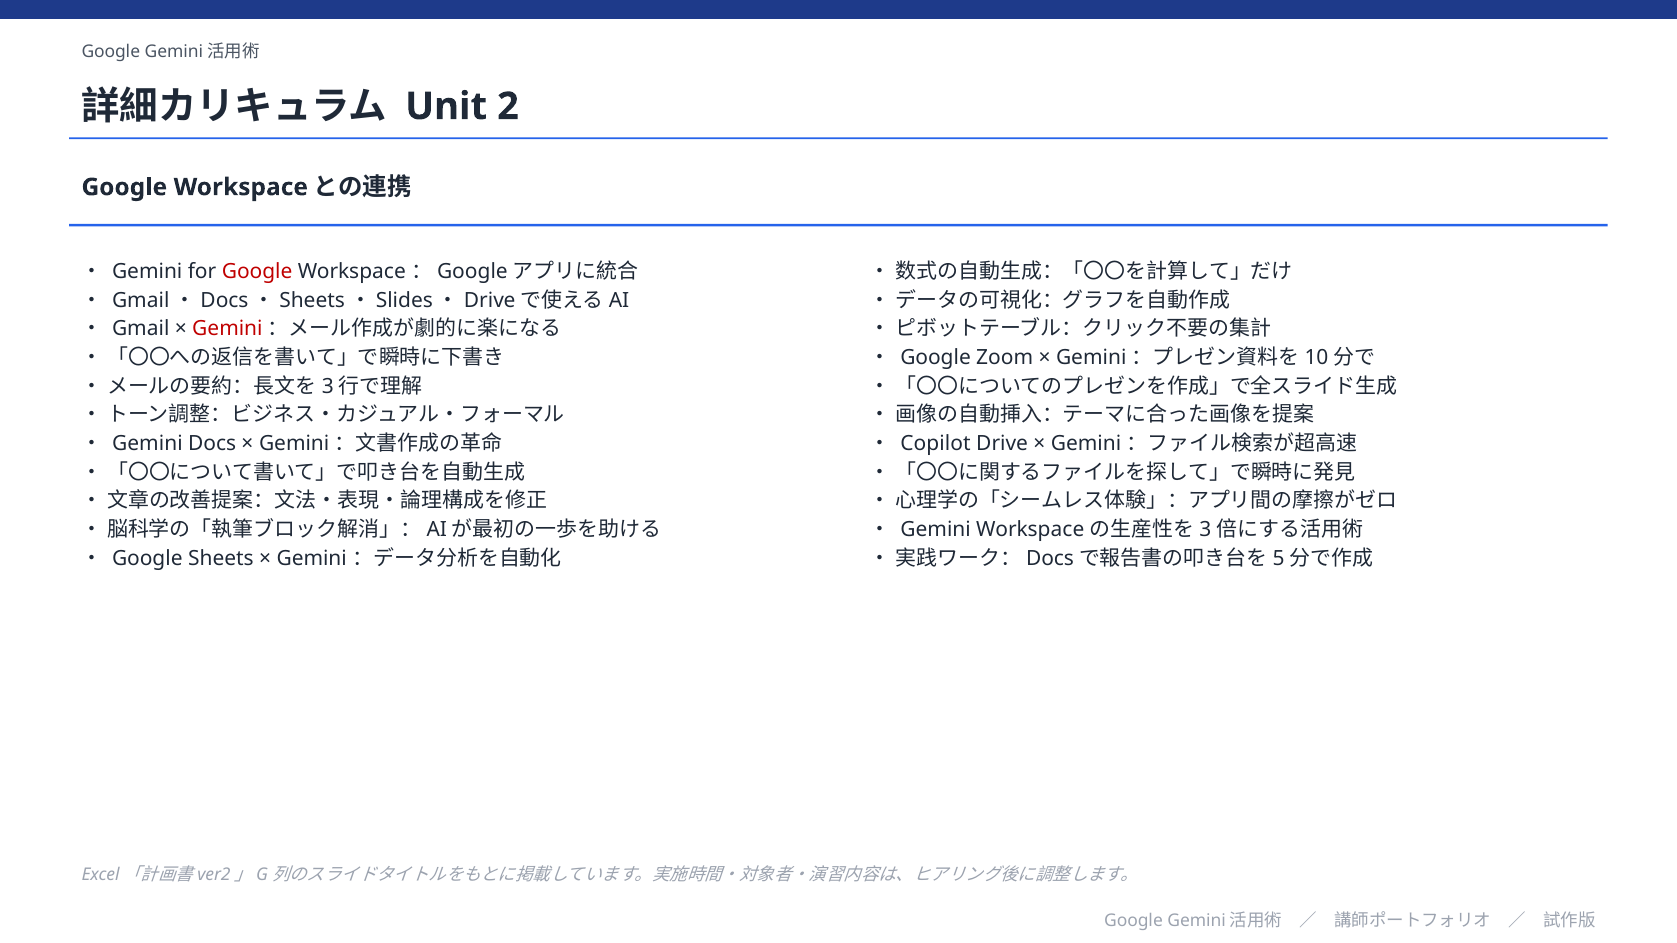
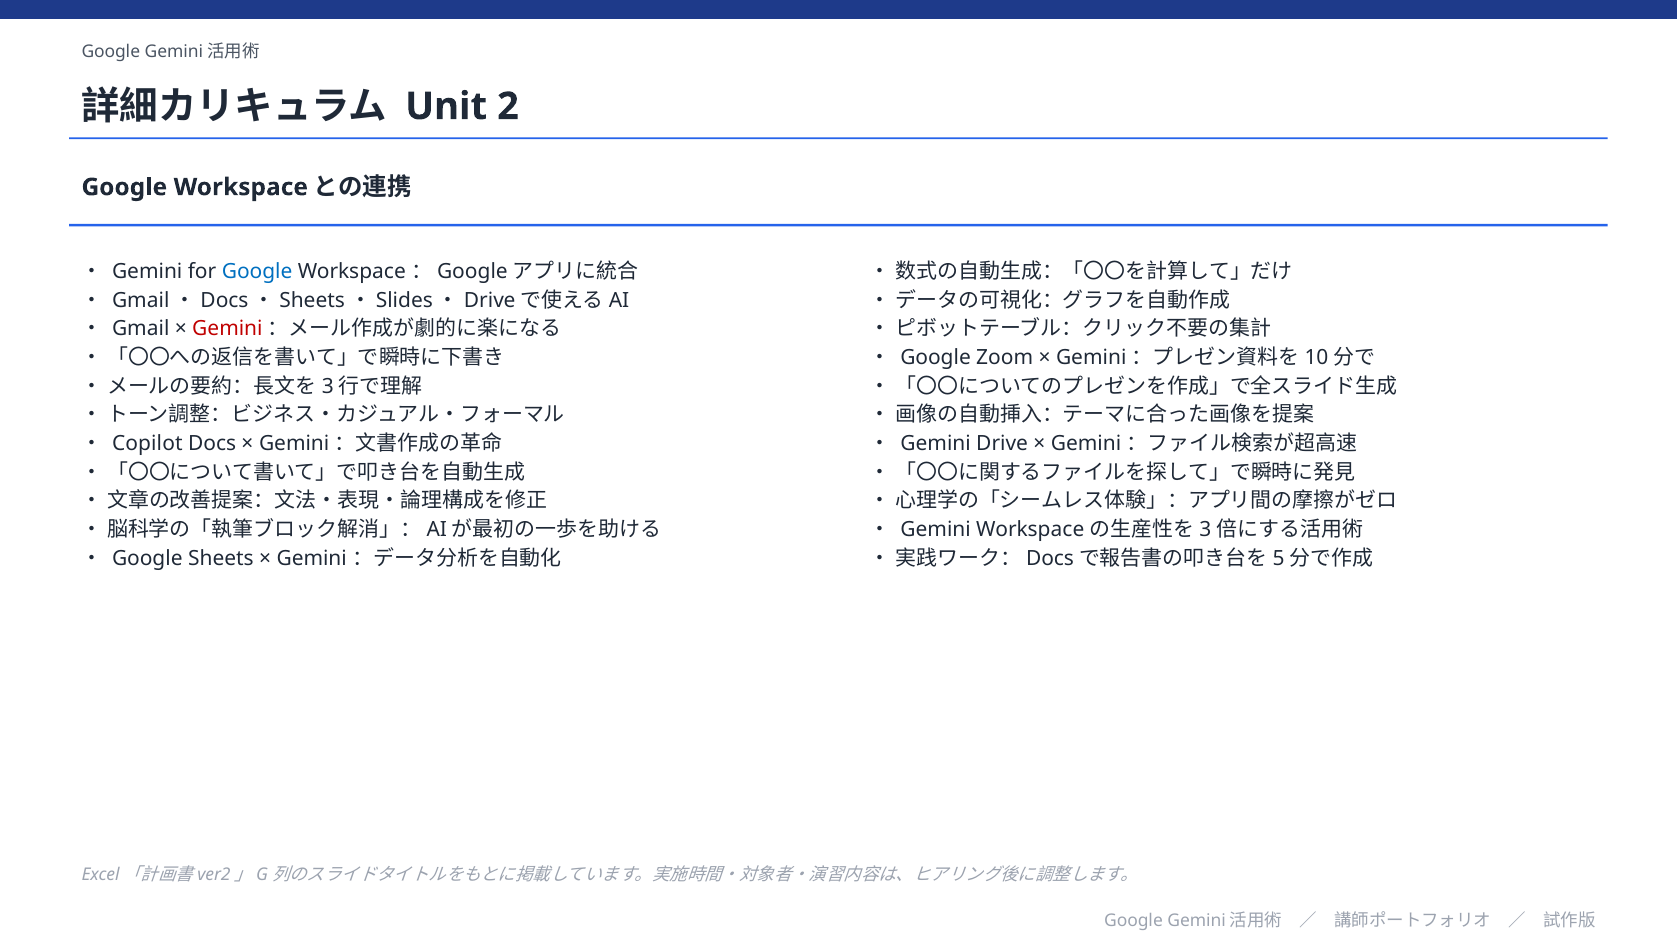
Google colour: red -> blue (257, 272)
Gemini: Gemini -> Copilot (147, 444)
Copilot: Copilot -> Gemini (936, 444)
